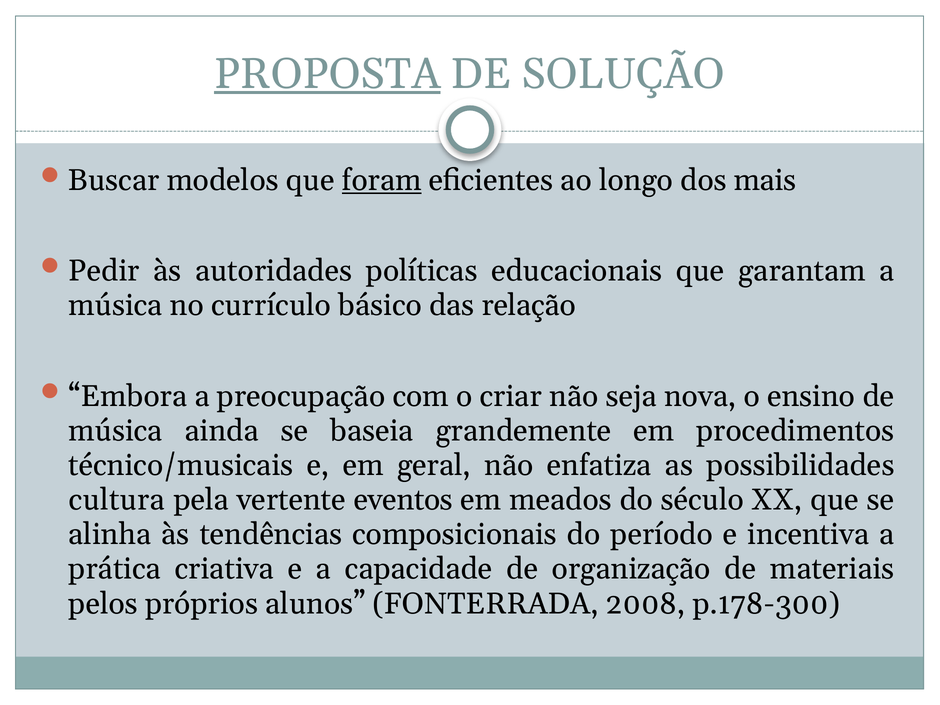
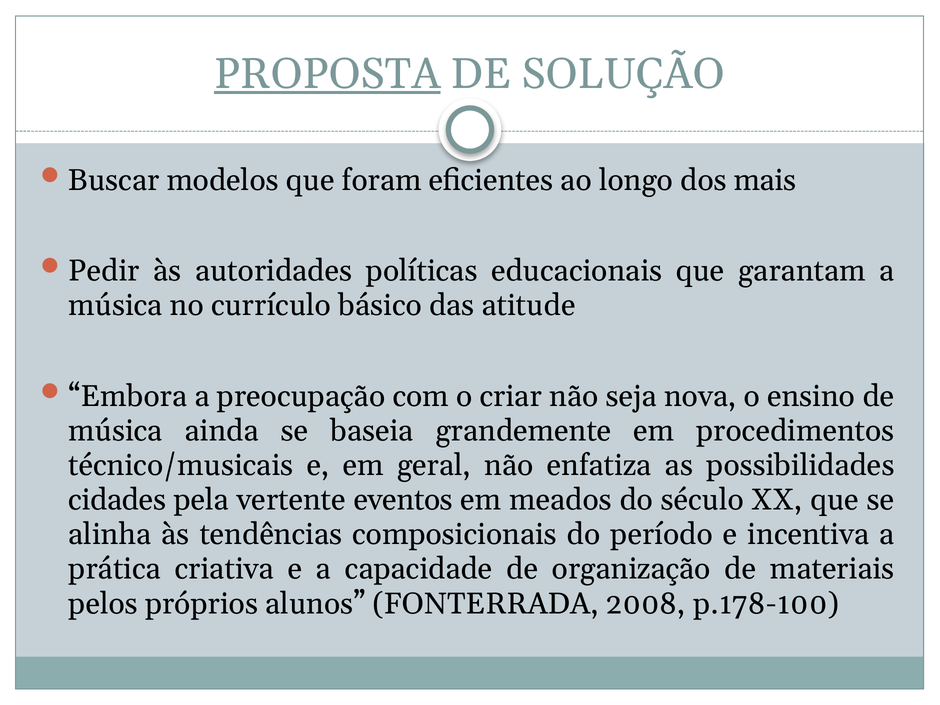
foram underline: present -> none (382, 180)
relação: relação -> atitude (529, 306)
cultura: cultura -> cidades (117, 500)
p.178-300: p.178-300 -> p.178-100 (766, 604)
